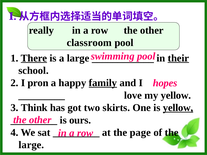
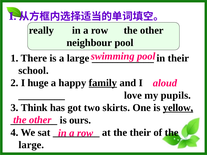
classroom: classroom -> neighbour (89, 43)
There underline: present -> none (34, 58)
their underline: present -> none (178, 58)
pron: pron -> huge (38, 83)
hopes: hopes -> aloud (165, 83)
my yellow: yellow -> pupils (176, 95)
the page: page -> their (140, 133)
